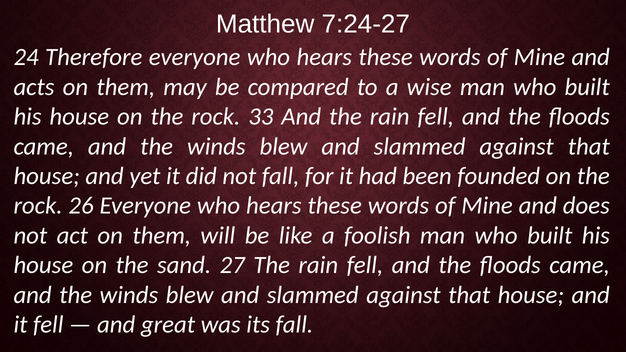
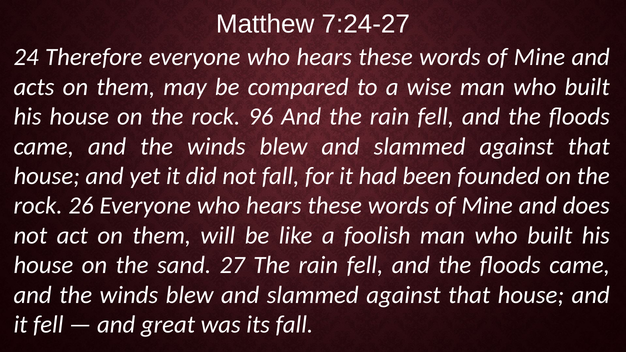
33: 33 -> 96 (261, 117)
